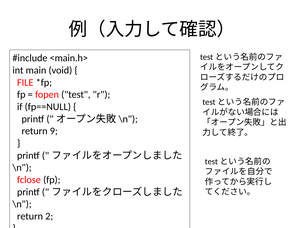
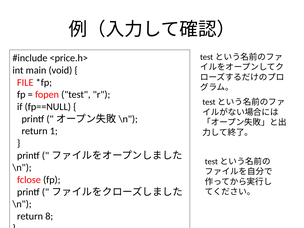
<main.h>: <main.h> -> <price.h> (69, 58)
9: 9 -> 1 (54, 131)
2: 2 -> 8 (49, 216)
